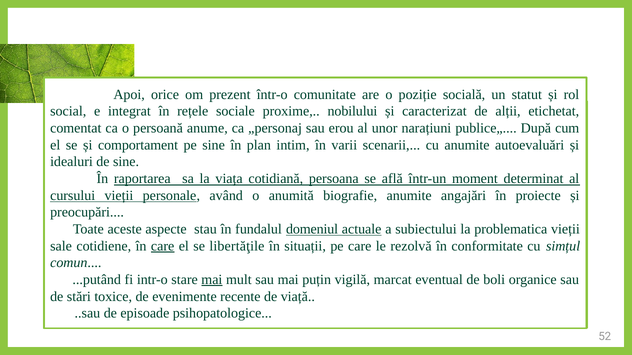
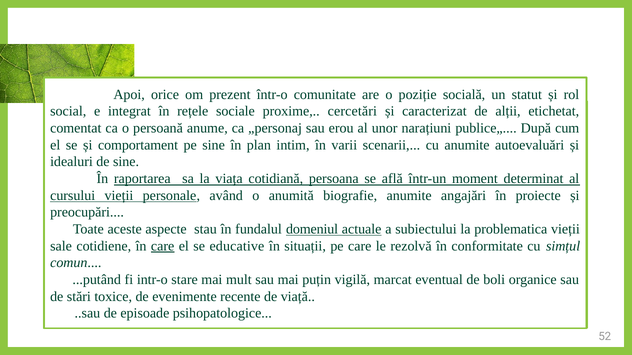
nobilului: nobilului -> cercetări (352, 112)
libertăţile: libertăţile -> educative (237, 246)
mai underline: present -> none (212, 280)
